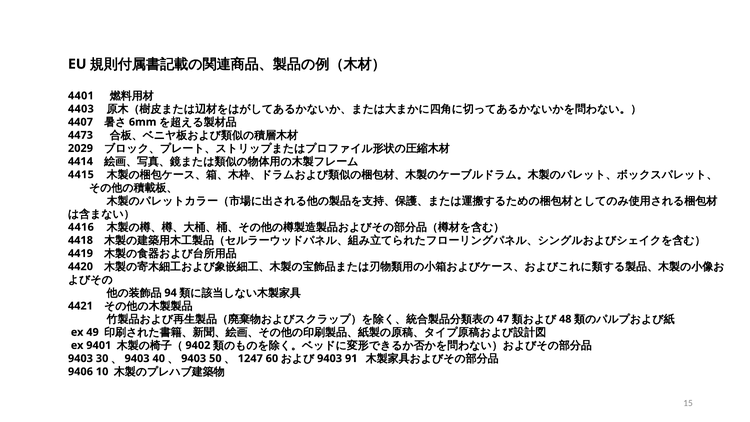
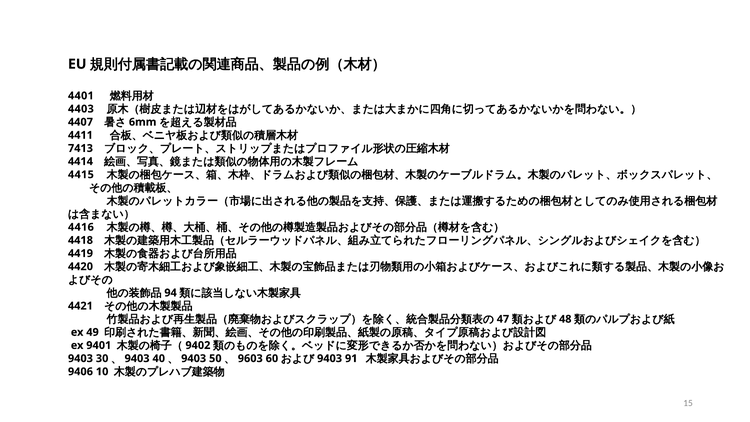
4473: 4473 -> 4411 (80, 135)
2029: 2029 -> 7413 (80, 148)
1247: 1247 -> 9603 (250, 358)
